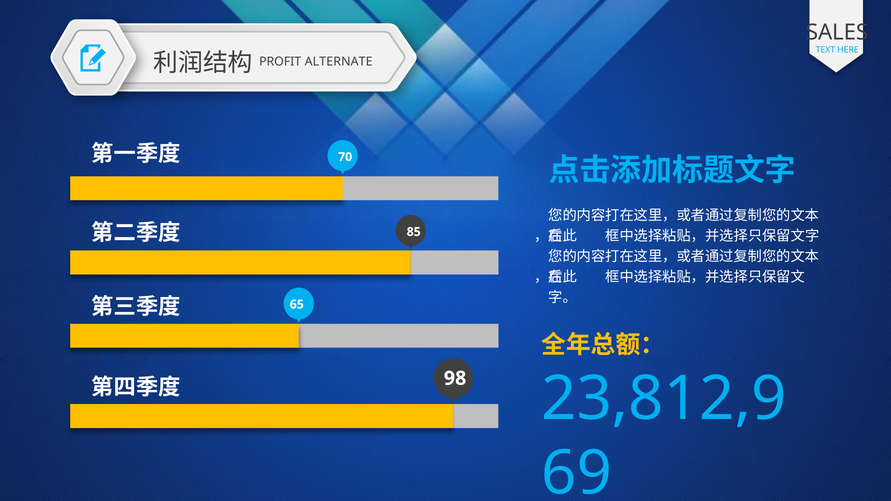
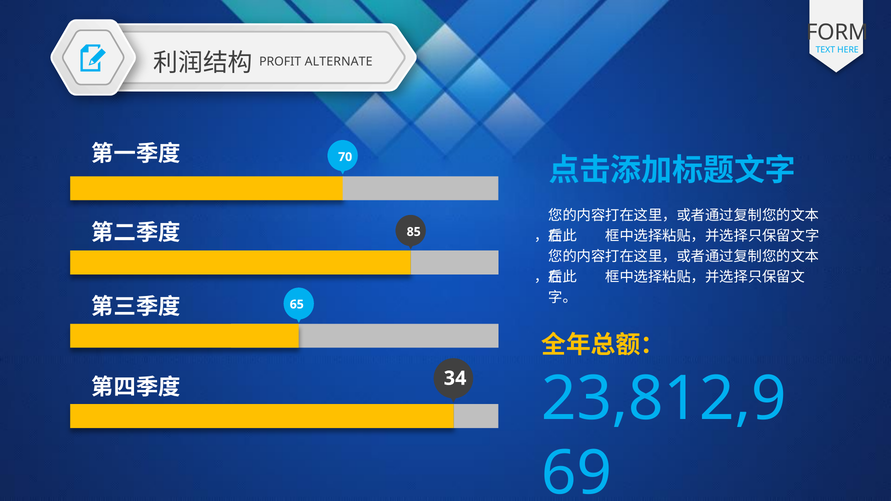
SALES: SALES -> FORM (837, 32)
98: 98 -> 34 (455, 379)
